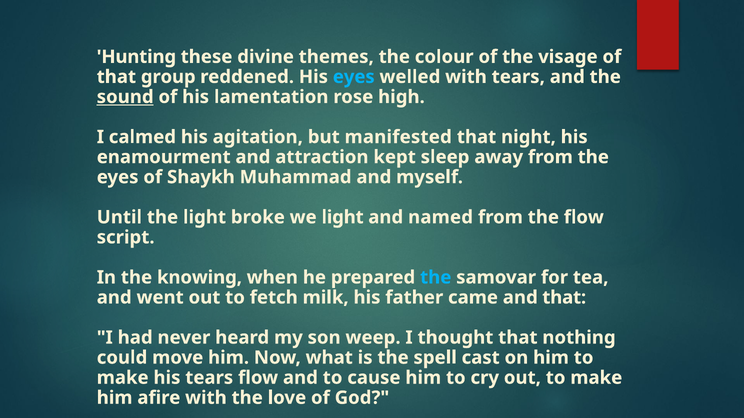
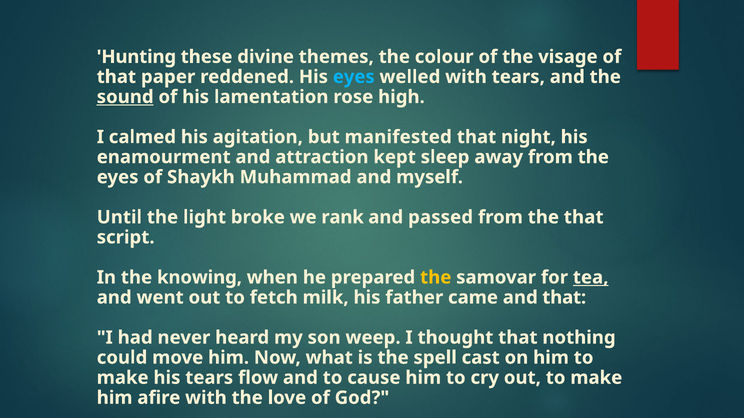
group: group -> paper (168, 77)
we light: light -> rank (343, 217)
named: named -> passed (441, 217)
the flow: flow -> that (584, 217)
the colour: light blue -> yellow (436, 278)
tea underline: none -> present (591, 278)
